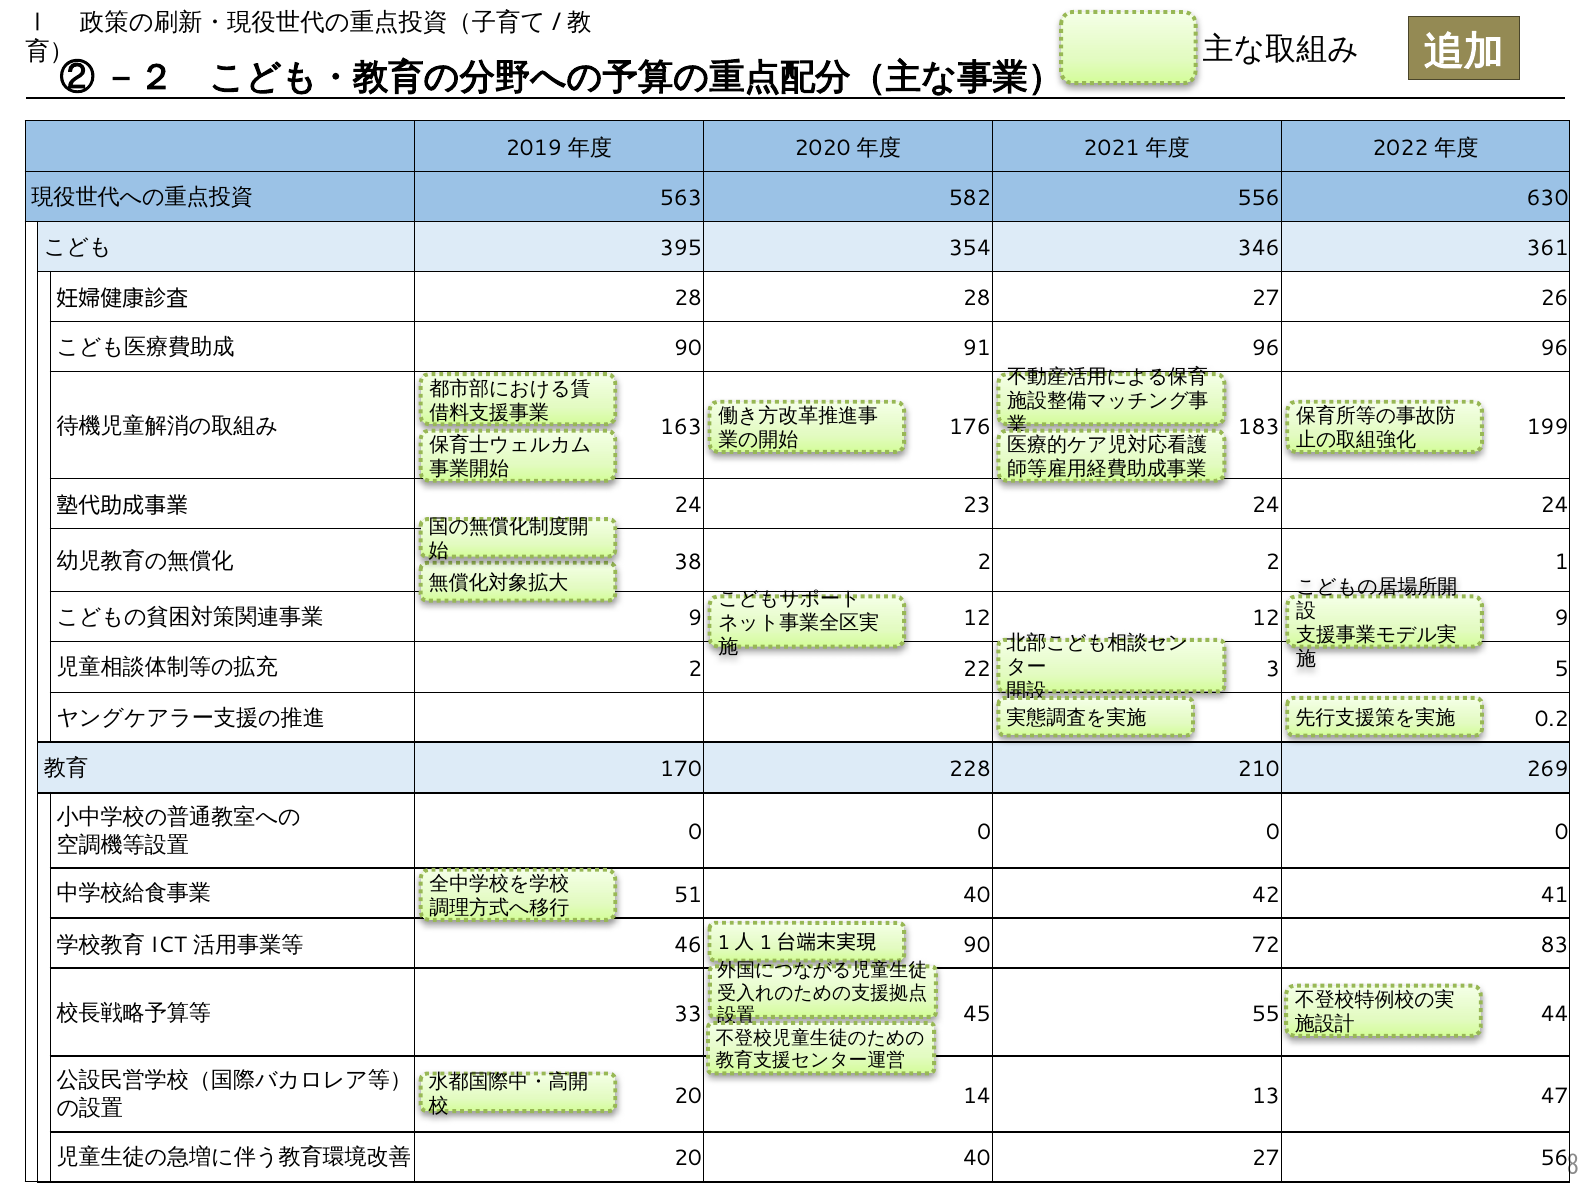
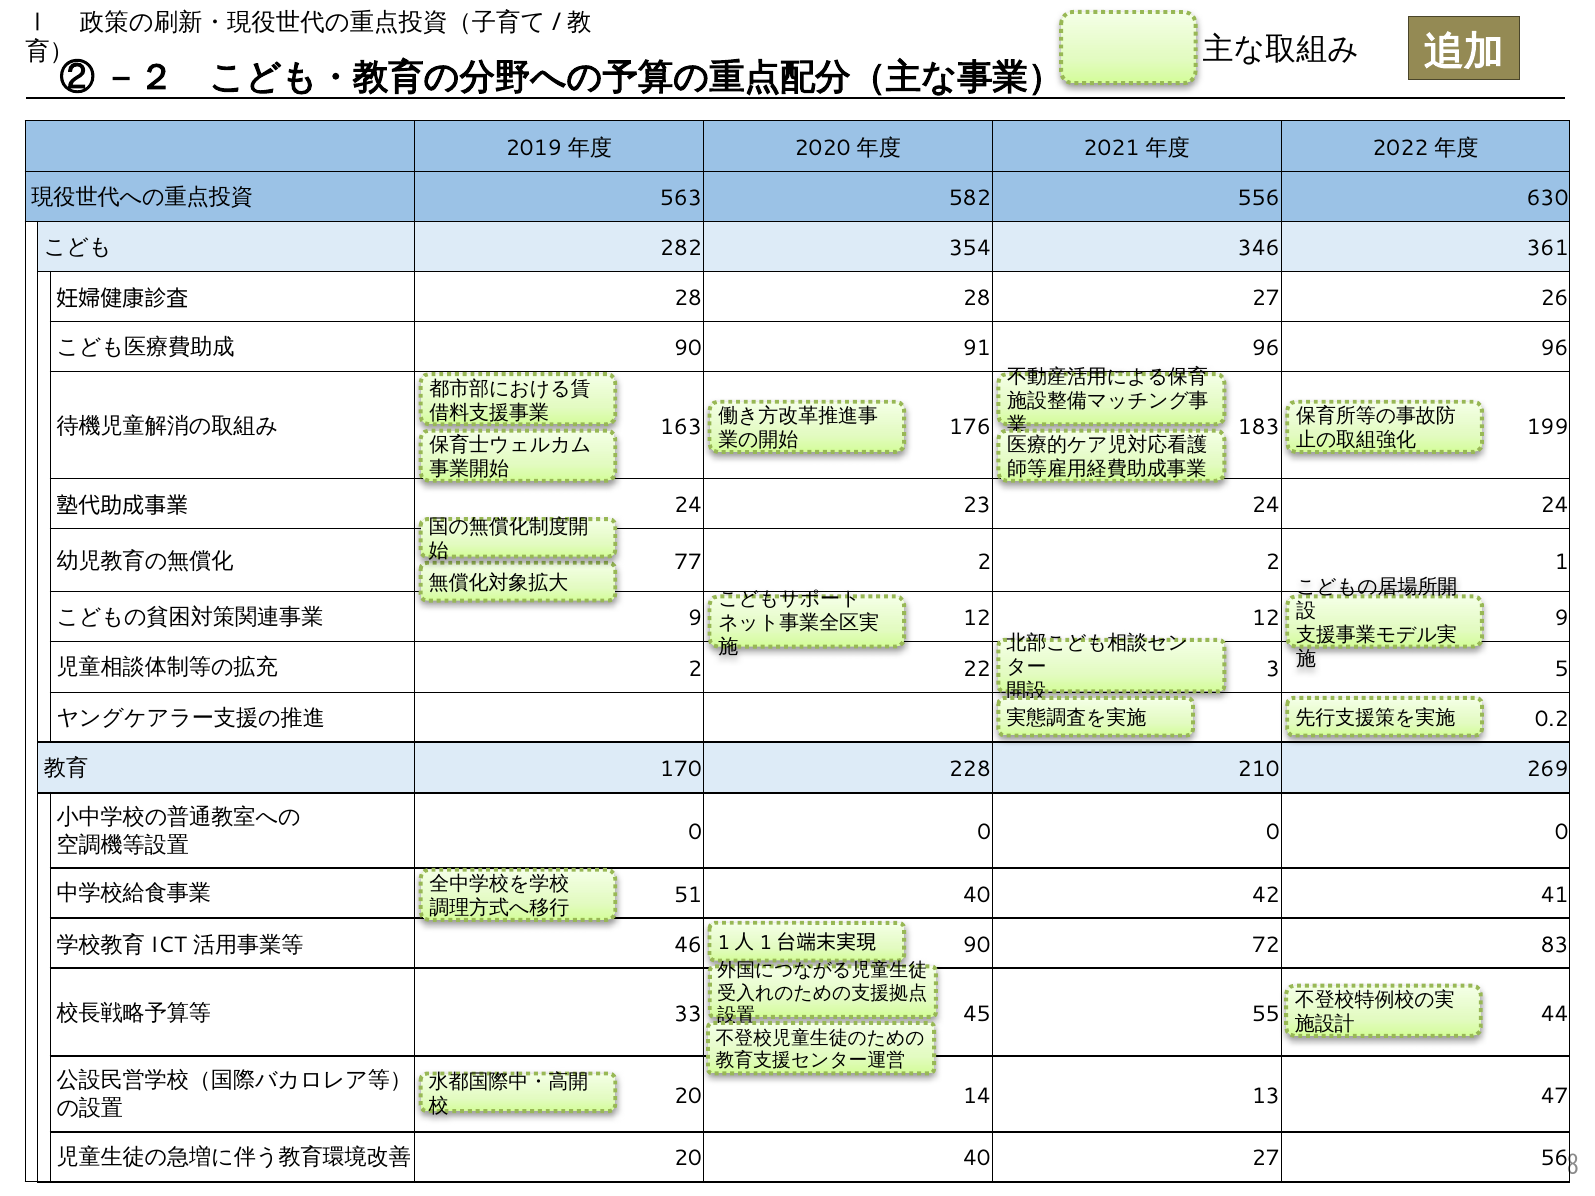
395: 395 -> 282 (681, 248)
38: 38 -> 77 (688, 562)
